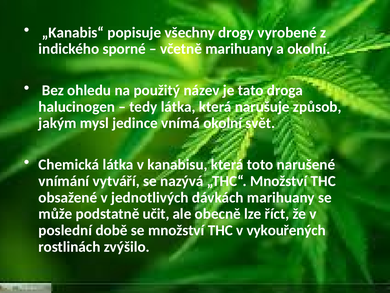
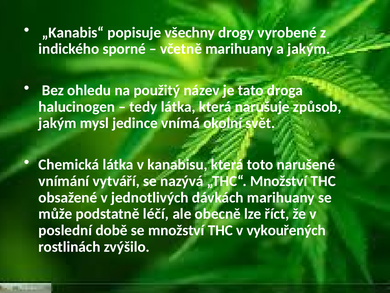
a okolní: okolní -> jakým (309, 49)
učit: učit -> léčí (156, 214)
